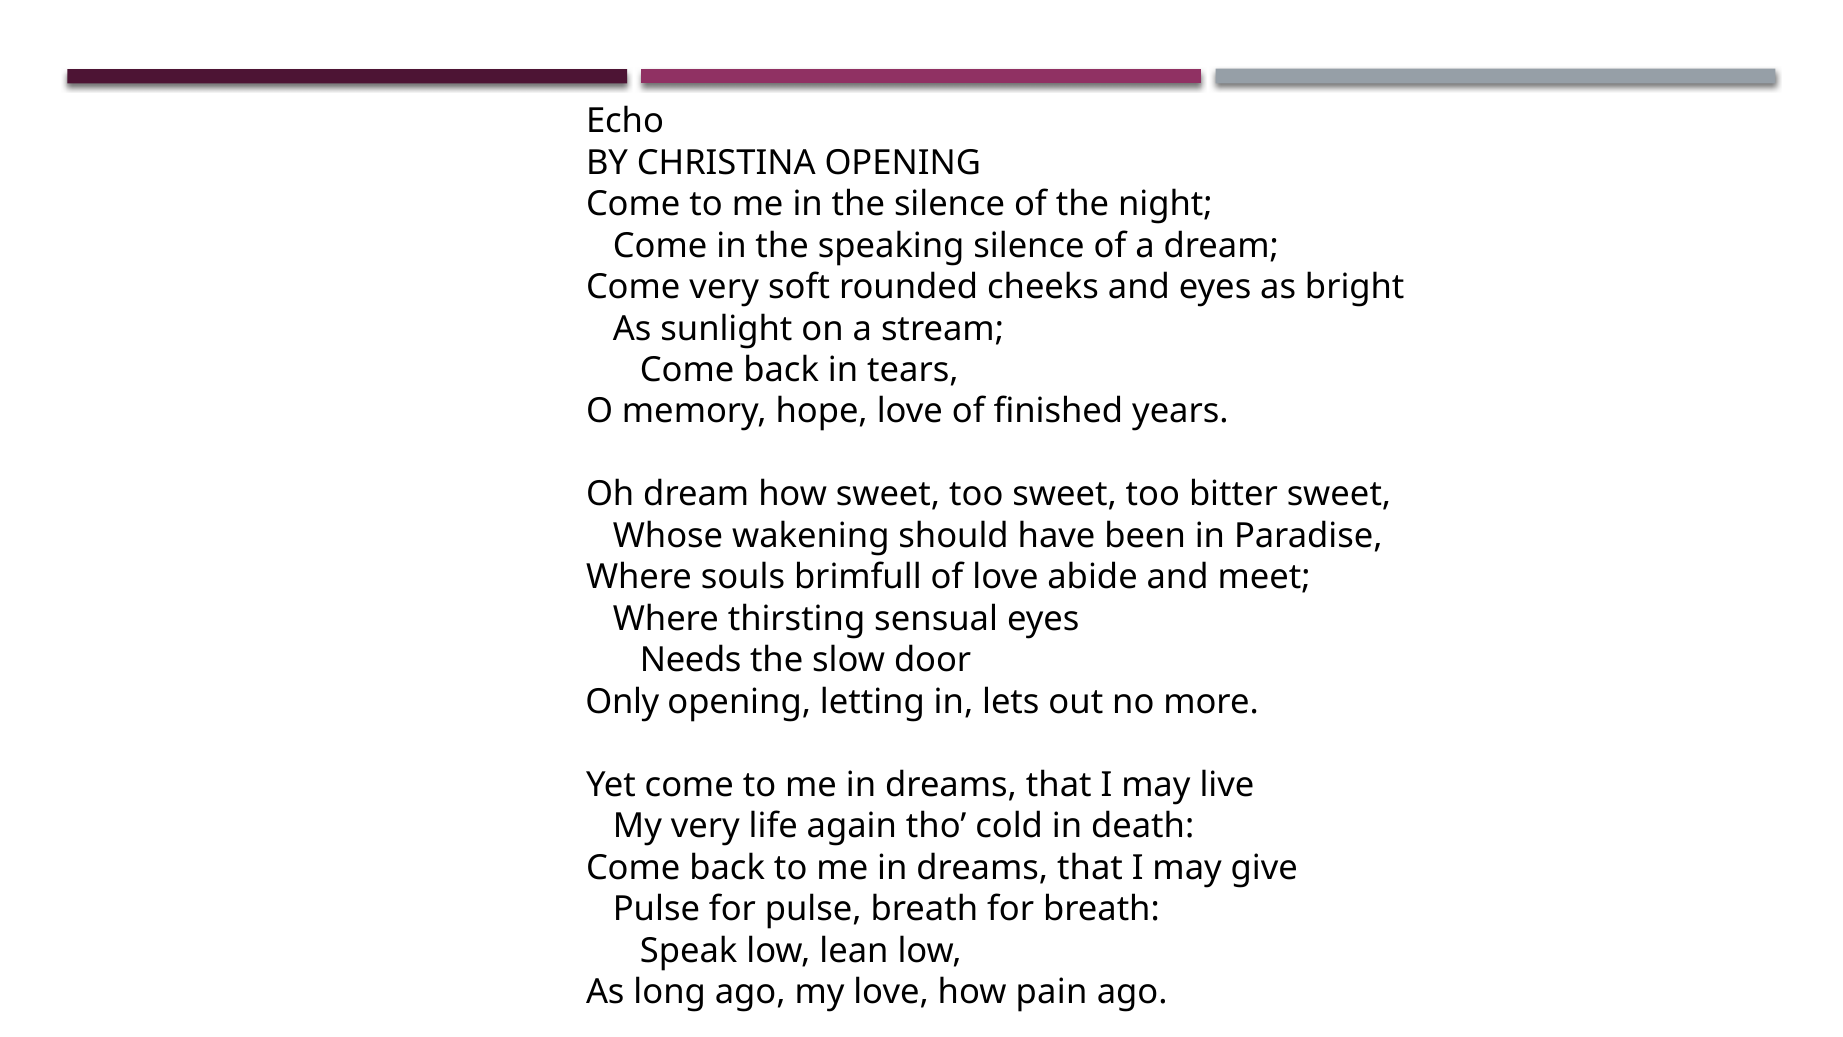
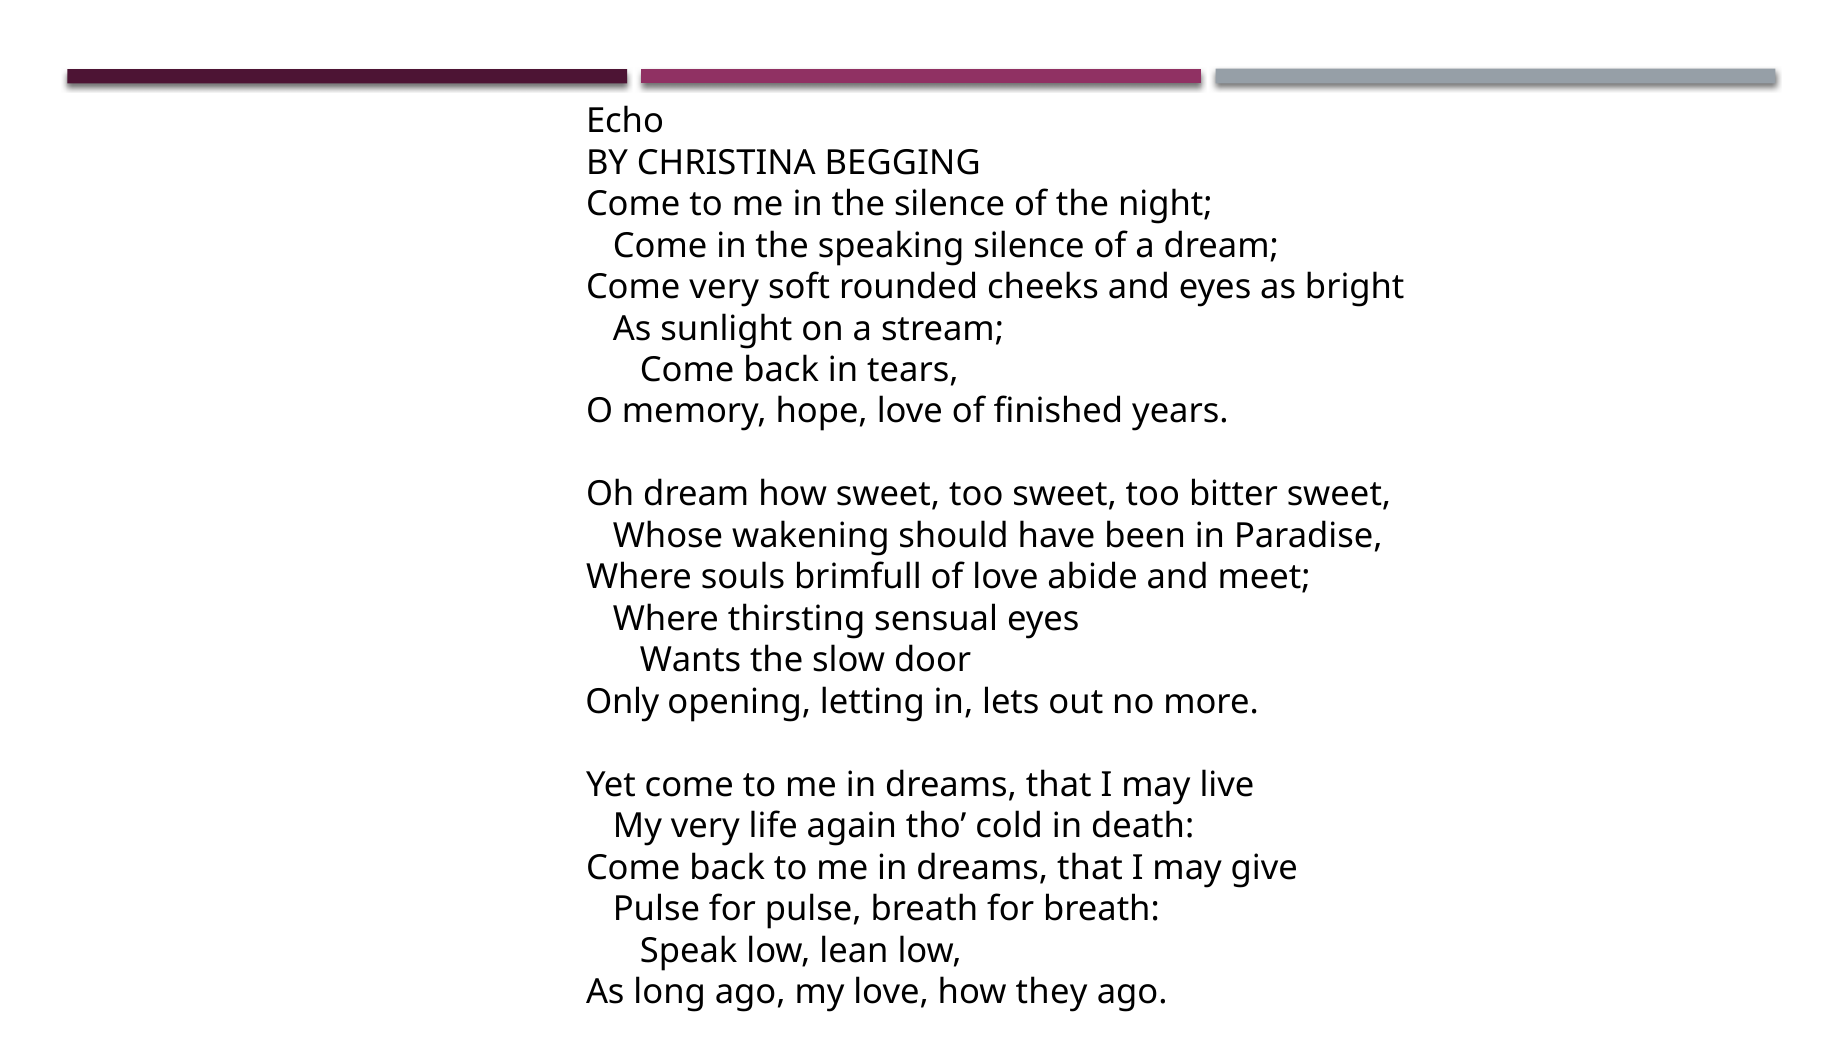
CHRISTINA OPENING: OPENING -> BEGGING (903, 163)
Needs: Needs -> Wants (691, 660)
pain: pain -> they (1052, 992)
